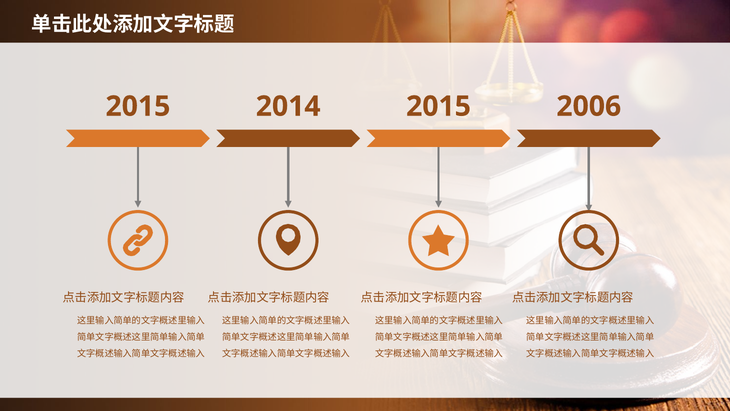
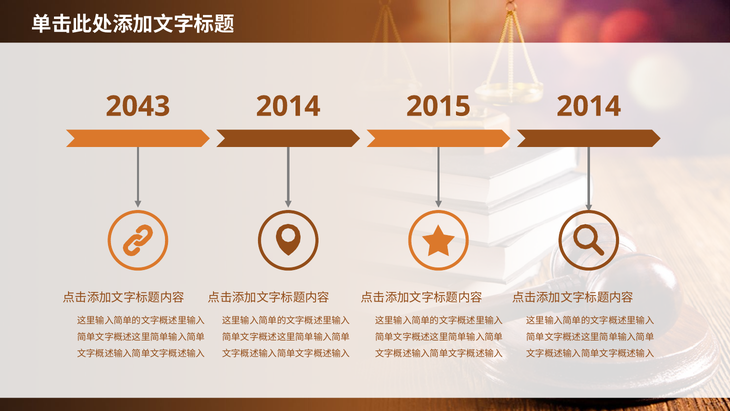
2015: 2015 -> 2043 (138, 106)
2015 2006: 2006 -> 2014 (589, 106)
